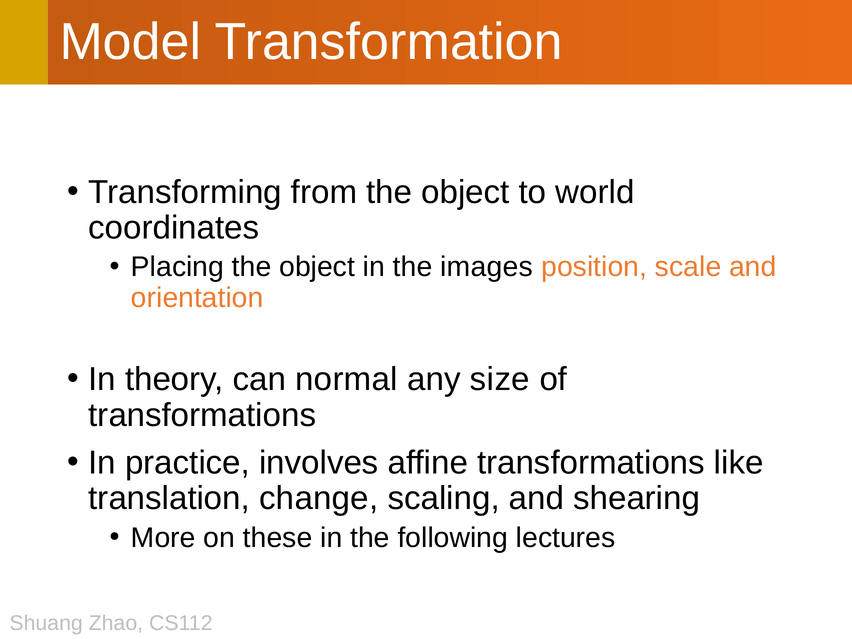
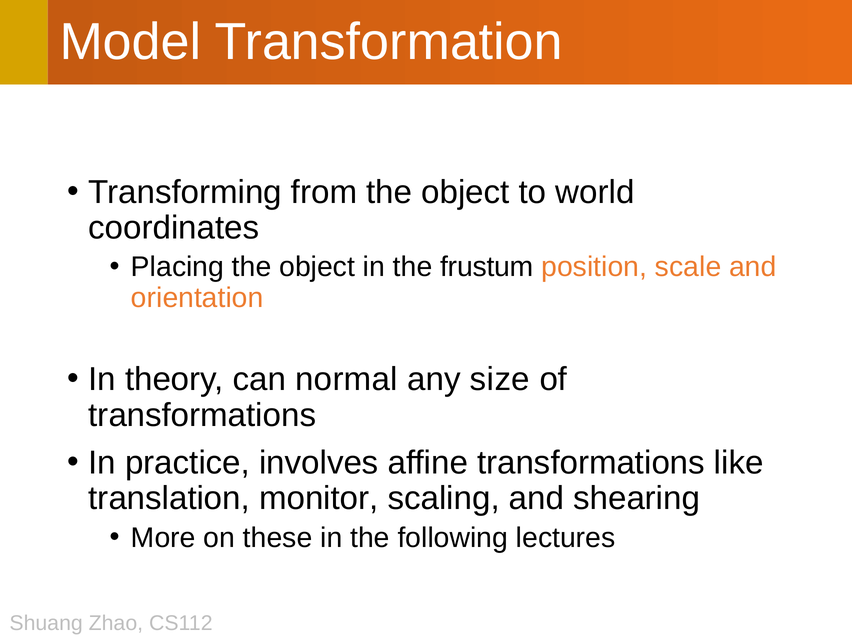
images: images -> frustum (487, 267)
change: change -> monitor (319, 498)
